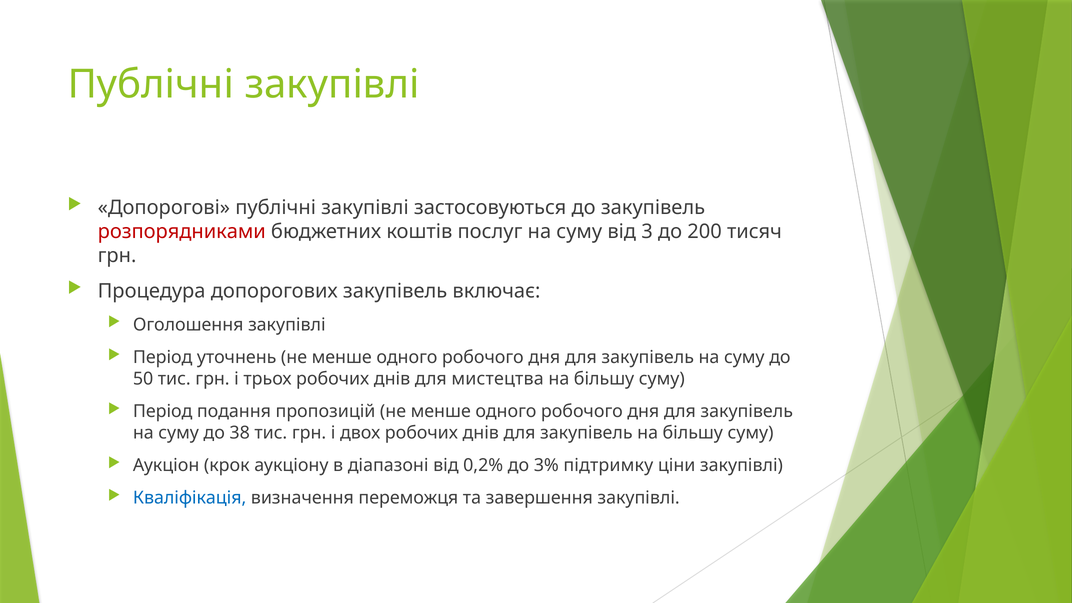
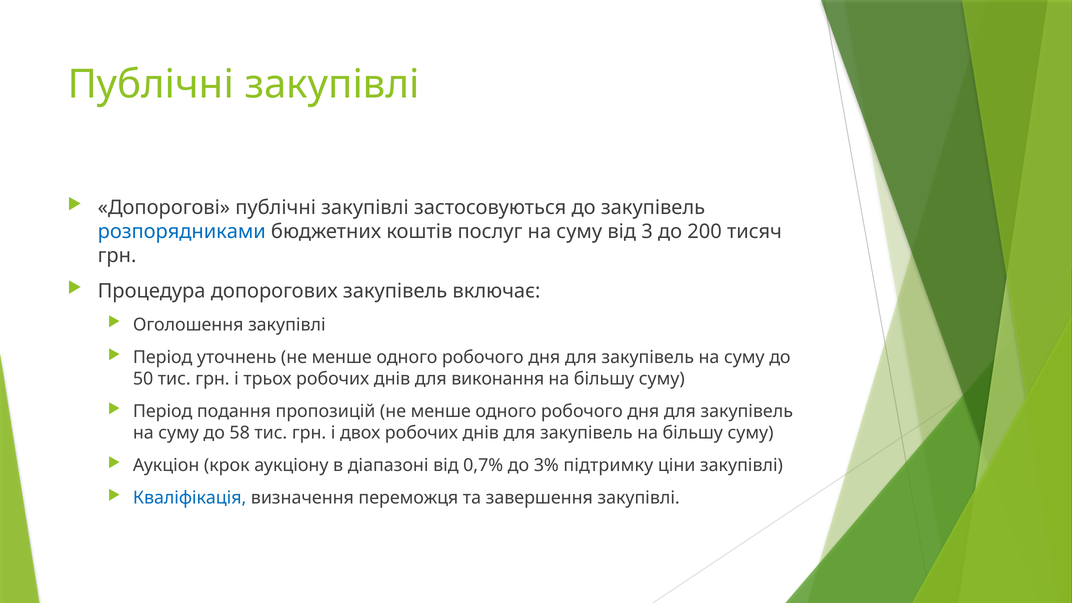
розпорядниками colour: red -> blue (182, 232)
мистецтва: мистецтва -> виконання (498, 379)
38: 38 -> 58 (240, 433)
0,2%: 0,2% -> 0,7% (483, 465)
